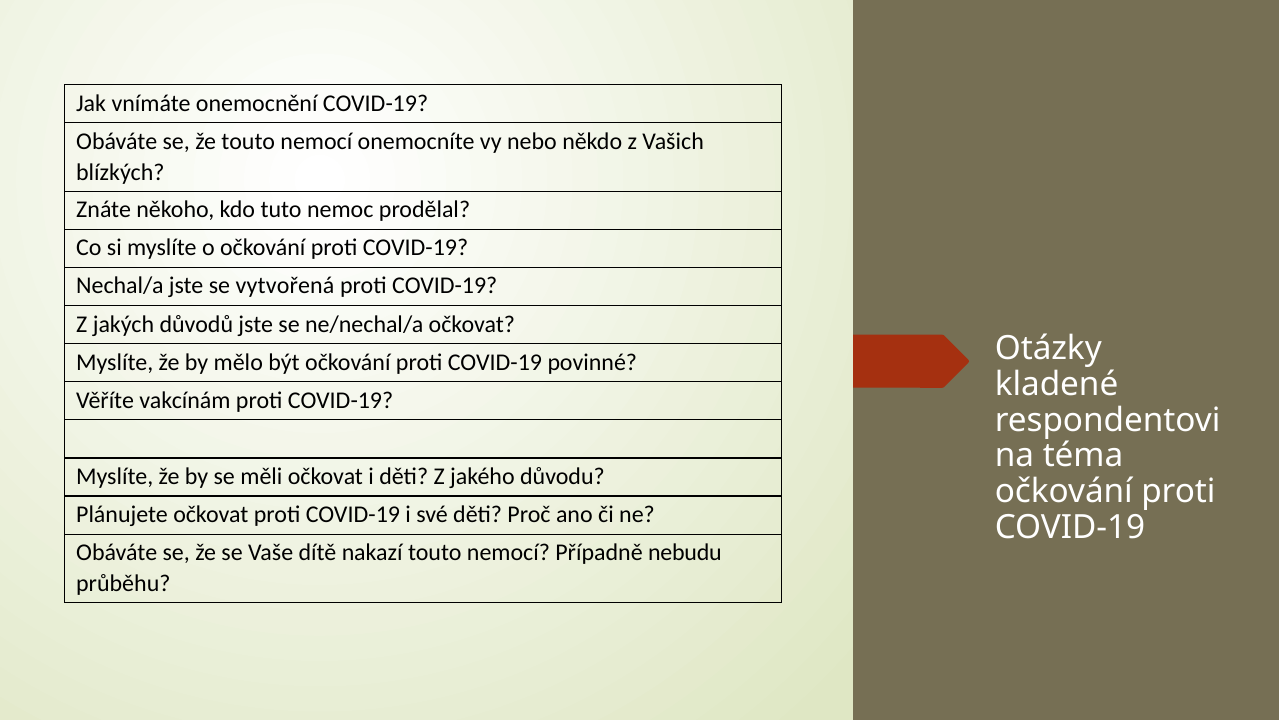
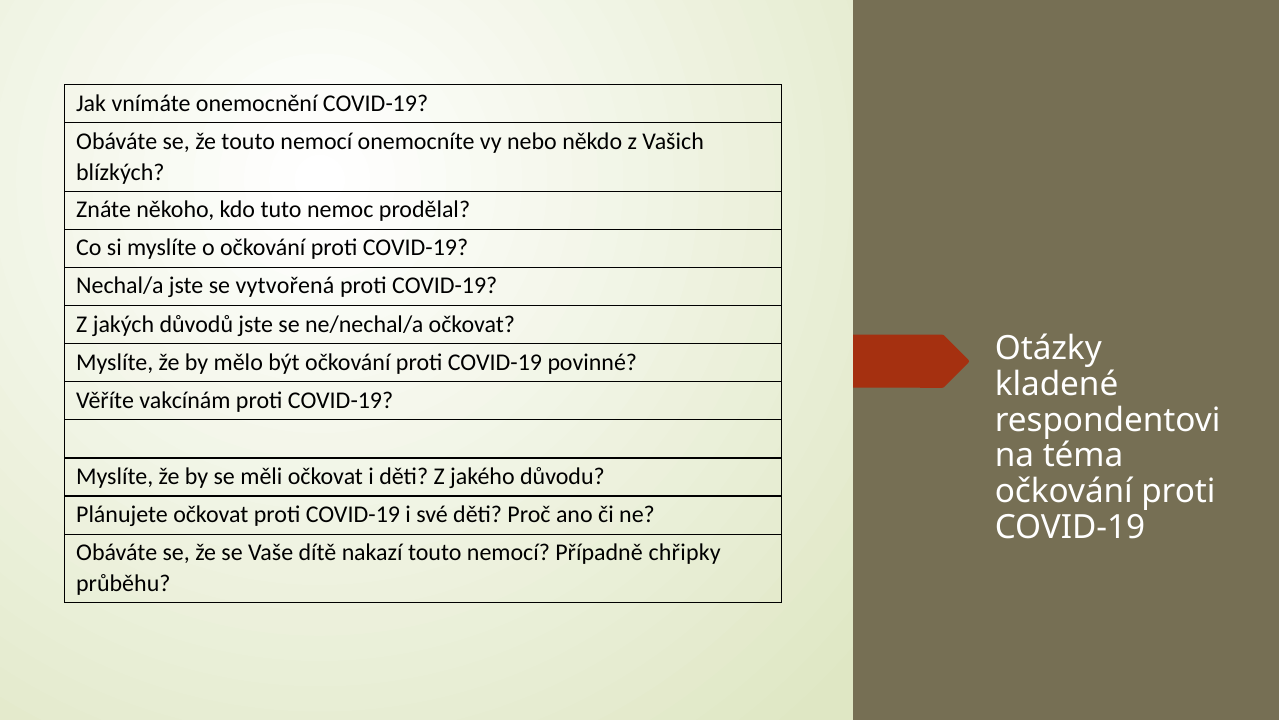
nebudu: nebudu -> chřipky (685, 552)
